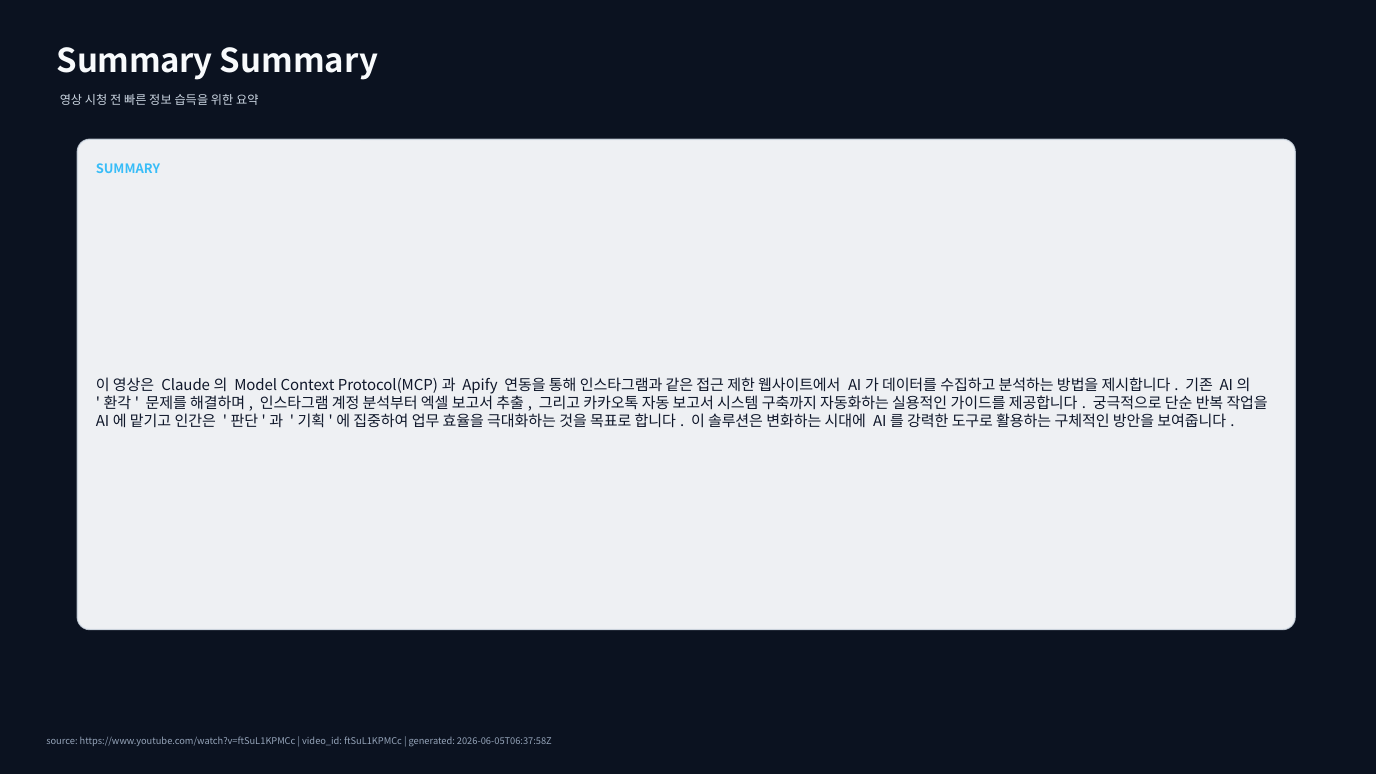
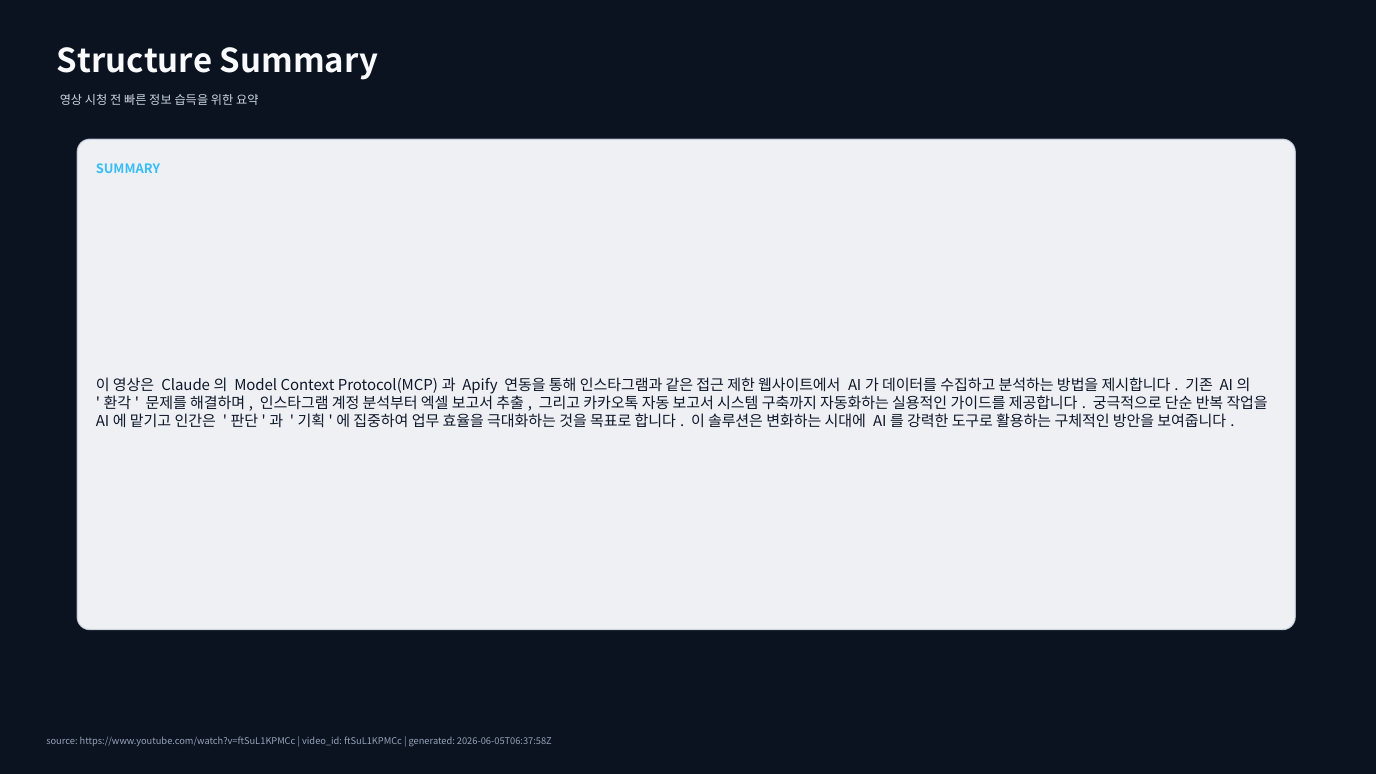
Summary: Summary -> Structure (135, 62)
